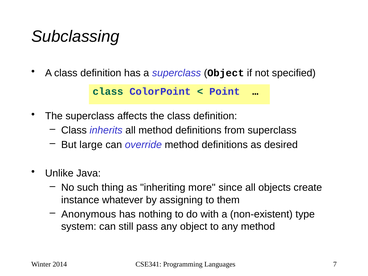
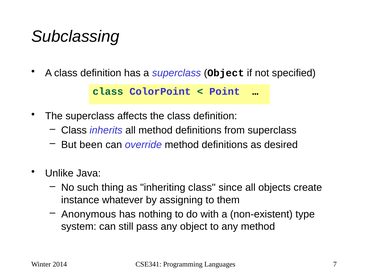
large: large -> been (91, 145)
inheriting more: more -> class (202, 188)
